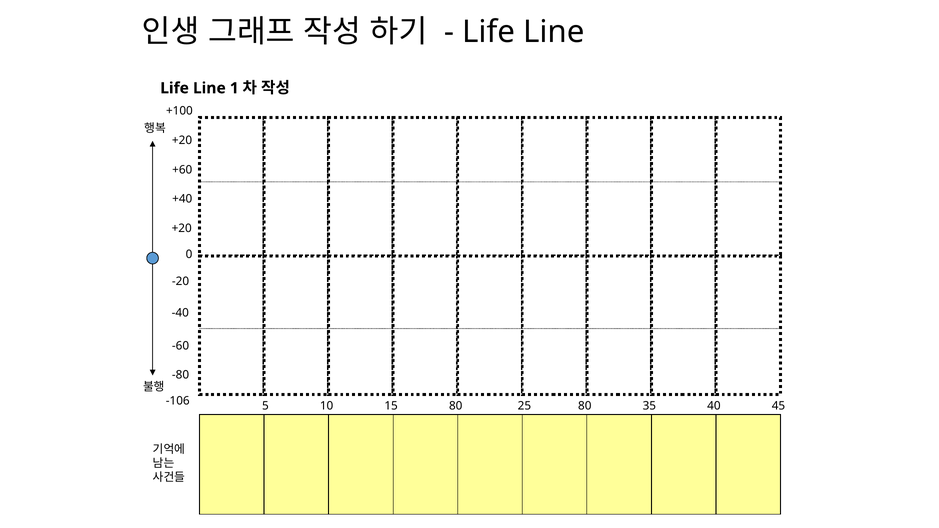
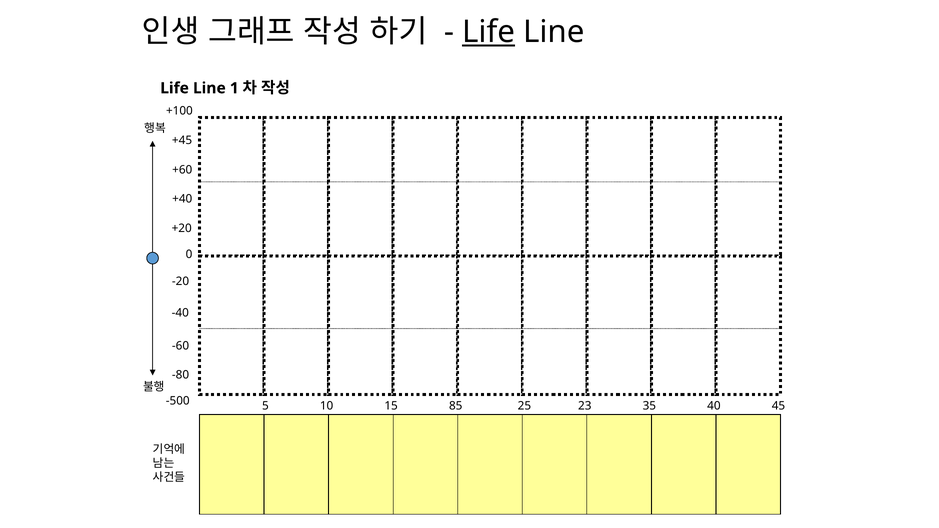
Life underline: none -> present (489, 32)
+20: +20 -> +45 (182, 140)
-106: -106 -> -500 (178, 401)
15 80: 80 -> 85 (456, 406)
25 80: 80 -> 23 (585, 406)
